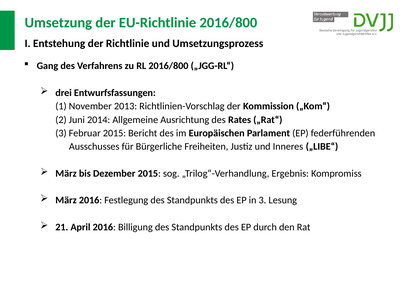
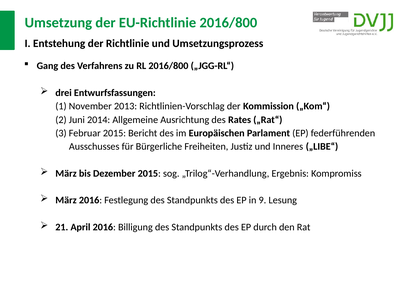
in 3: 3 -> 9 (262, 200)
